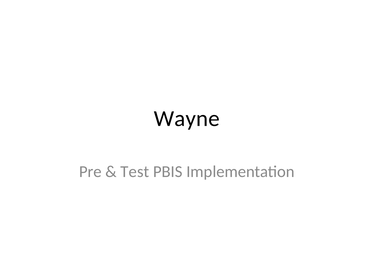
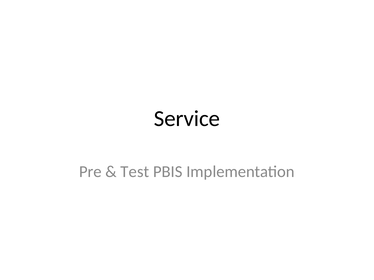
Wayne: Wayne -> Service (187, 119)
